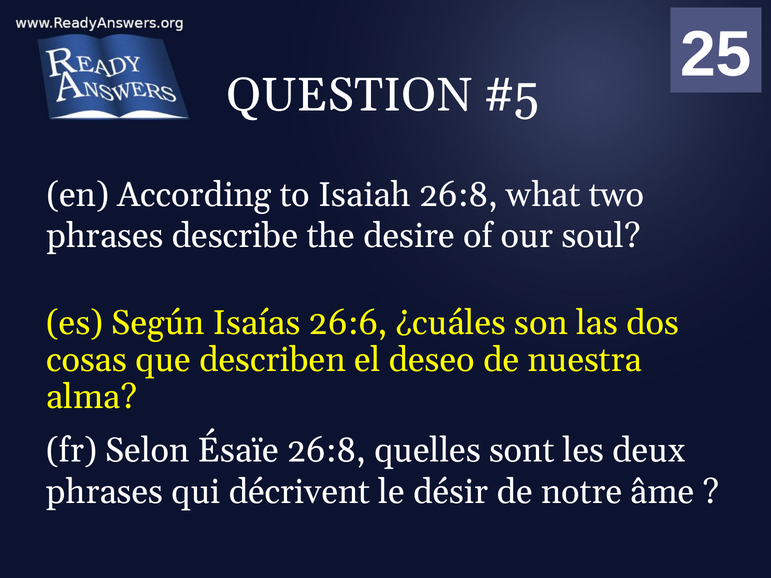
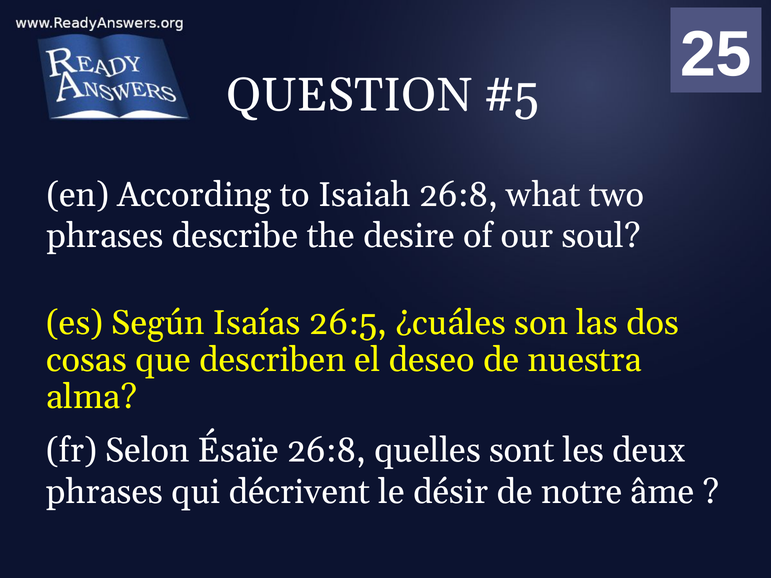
26:6: 26:6 -> 26:5 (348, 323)
